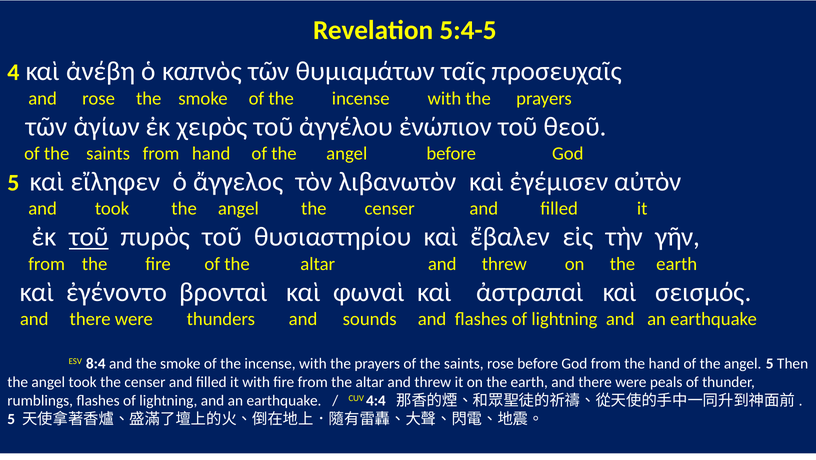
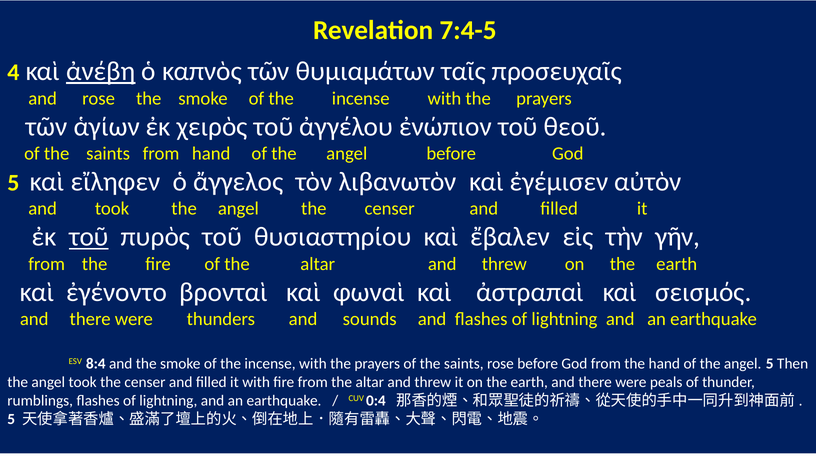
5:4-5: 5:4-5 -> 7:4-5 (468, 30)
ἀνέβη underline: none -> present (101, 71)
4:4: 4:4 -> 0:4 (376, 401)
